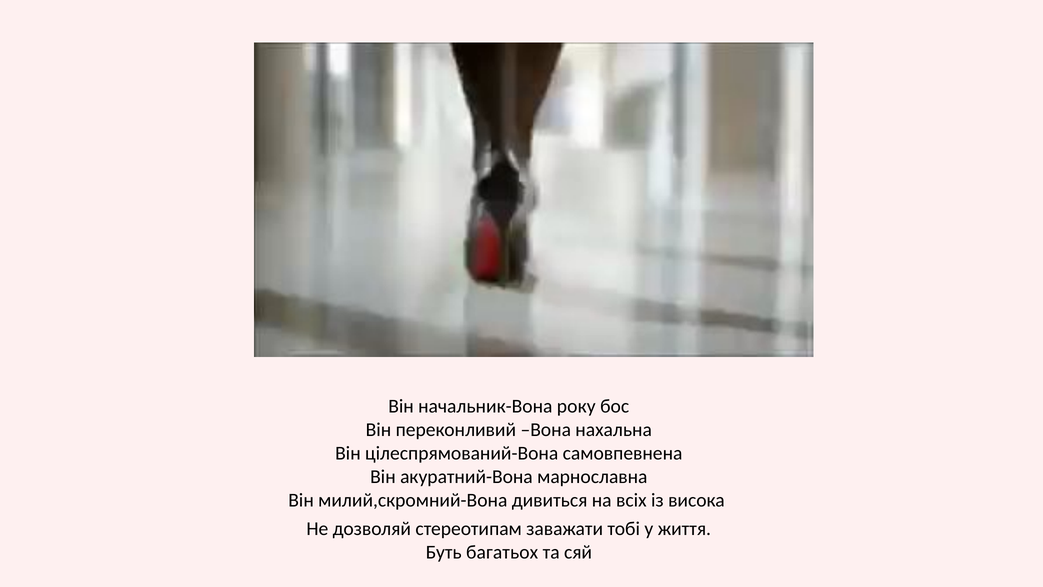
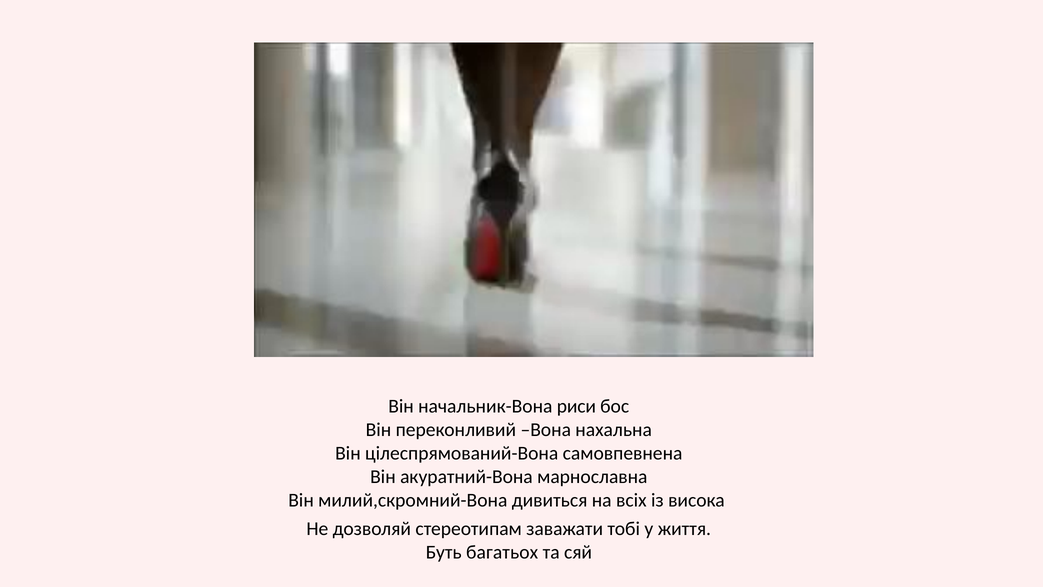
року: року -> риси (576, 406)
